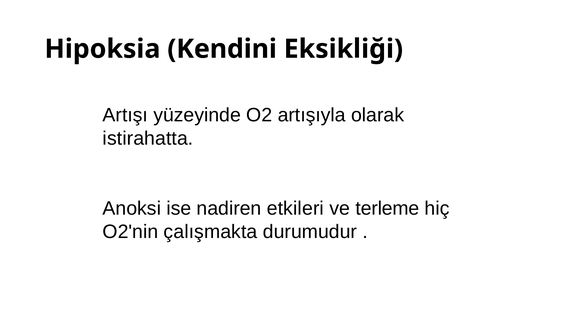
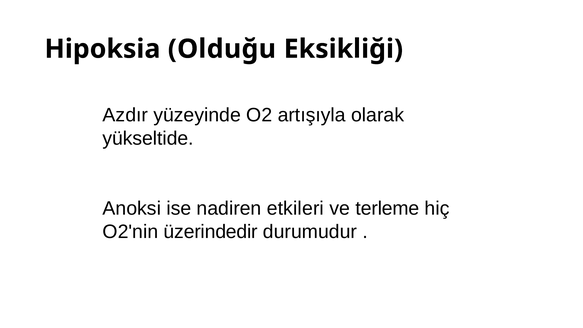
Kendini: Kendini -> Olduğu (222, 49)
Artışı: Artışı -> Azdır (125, 115)
istirahatta: istirahatta -> yükseltide (148, 138)
çalışmakta: çalışmakta -> üzerindedir (211, 232)
